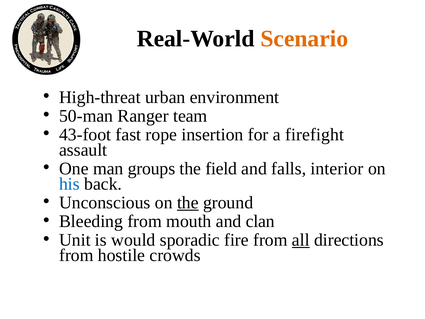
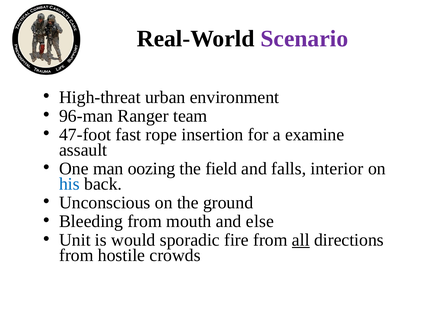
Scenario colour: orange -> purple (304, 39)
50-man: 50-man -> 96-man (86, 116)
43-foot: 43-foot -> 47-foot (85, 134)
firefight: firefight -> examine (315, 134)
groups: groups -> oozing (152, 168)
the underline: present -> none (188, 202)
clan: clan -> else (260, 221)
